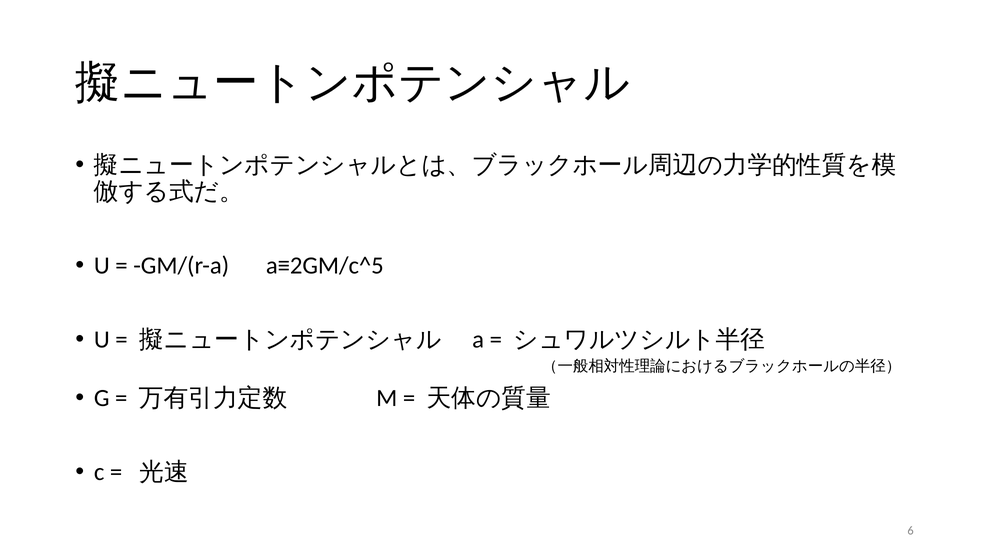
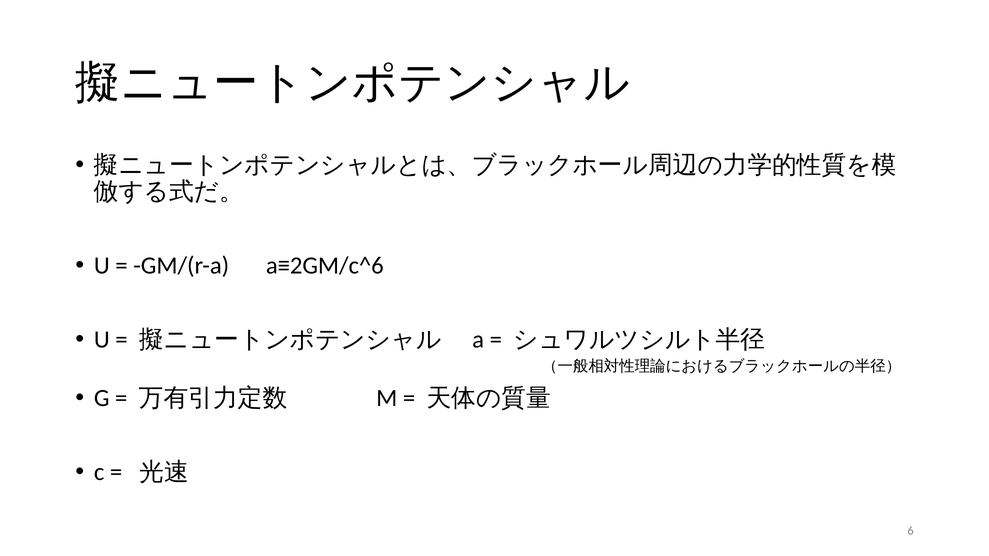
a≡2GM/c^5: a≡2GM/c^5 -> a≡2GM/c^6 (325, 266)
